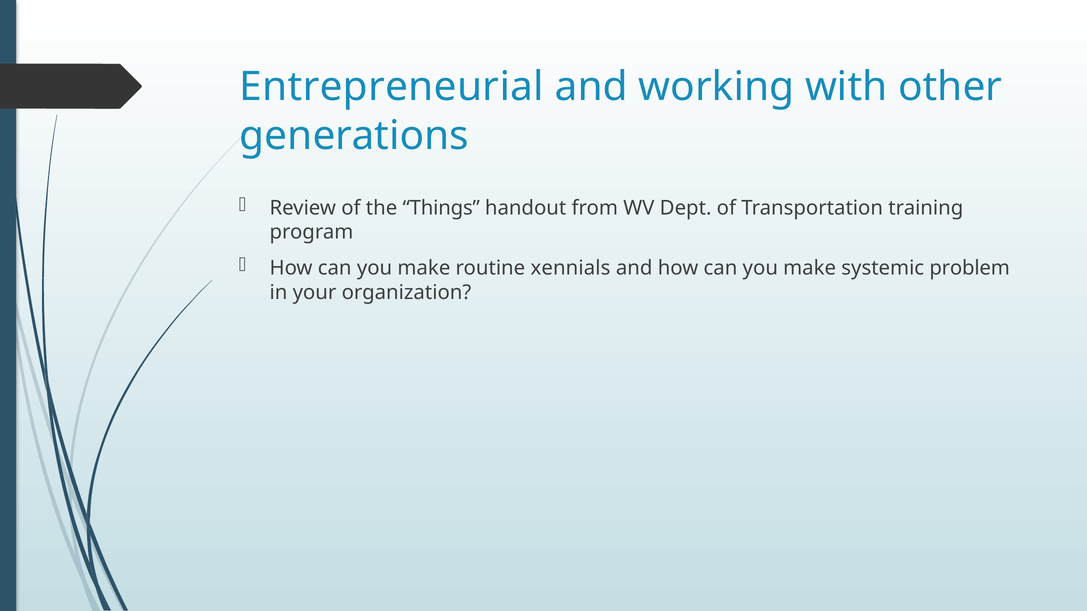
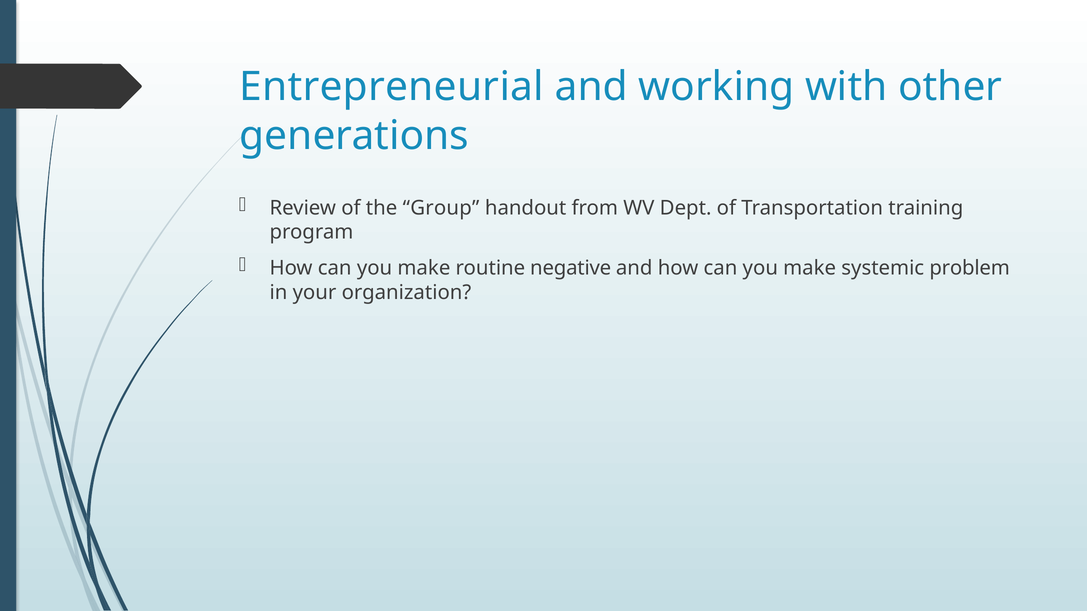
Things: Things -> Group (441, 208)
xennials: xennials -> negative (571, 268)
